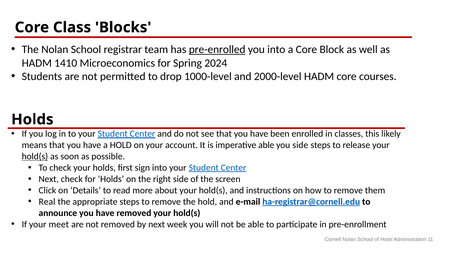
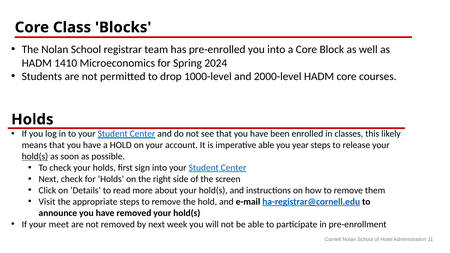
pre-enrolled underline: present -> none (217, 50)
you side: side -> year (300, 145)
Real: Real -> Visit (47, 202)
